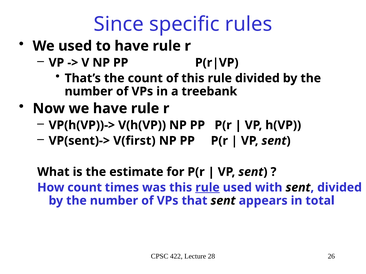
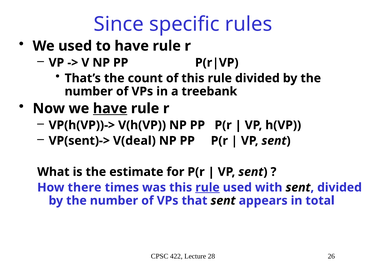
have underline: none -> present (110, 109)
V(first: V(first -> V(deal (134, 141)
How count: count -> there (85, 188)
